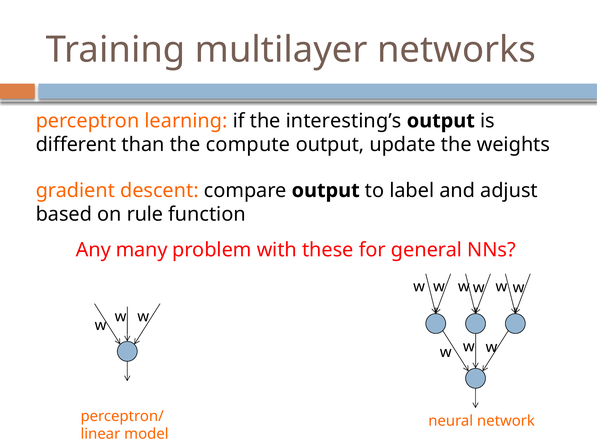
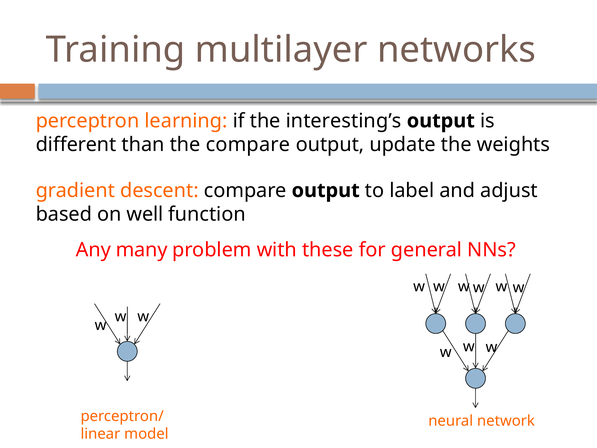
the compute: compute -> compare (248, 145)
rule: rule -> well (145, 214)
